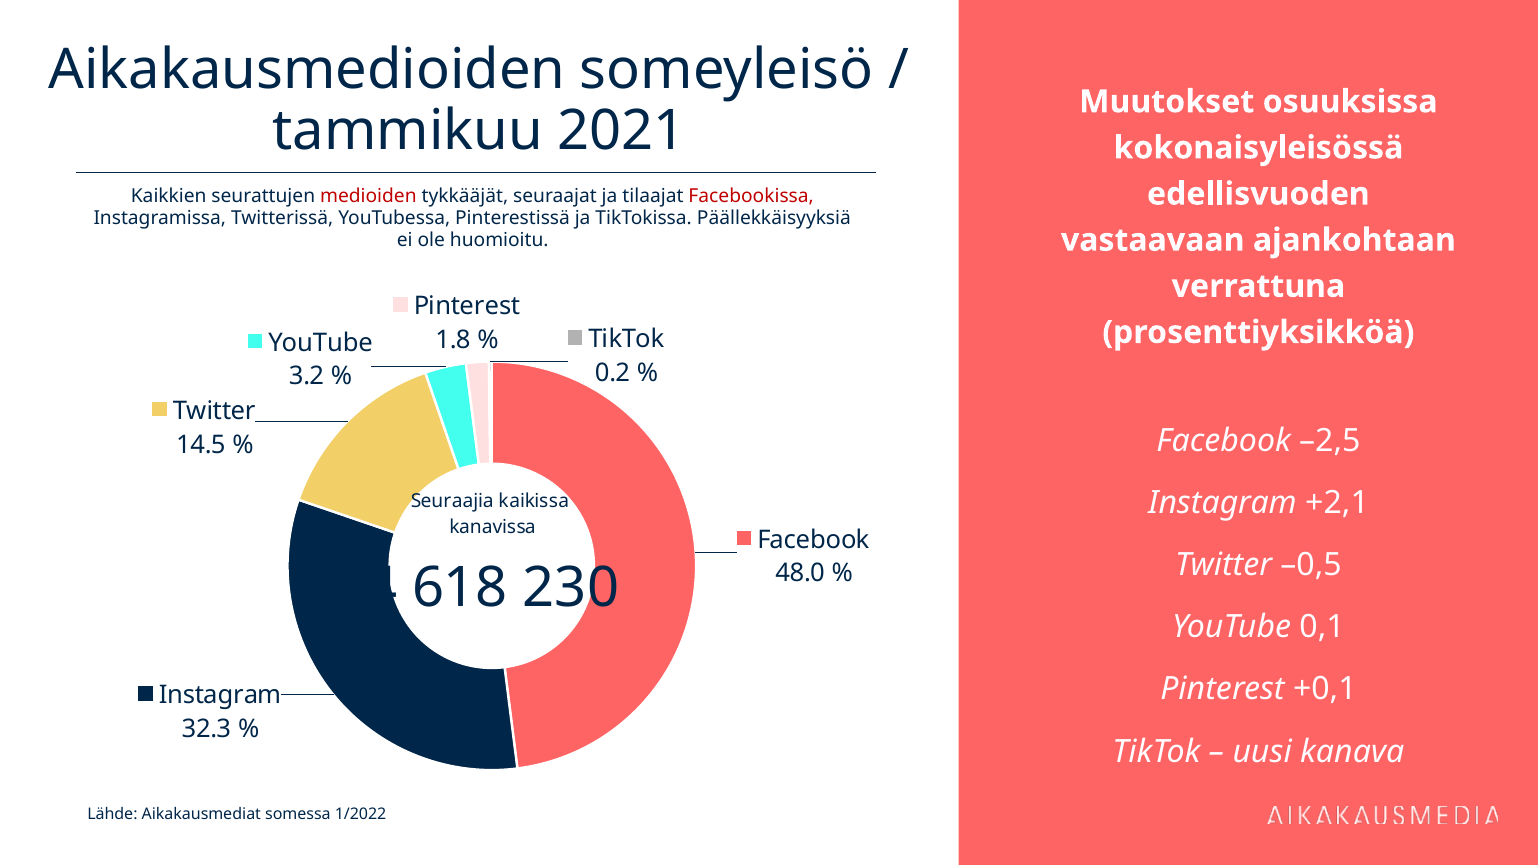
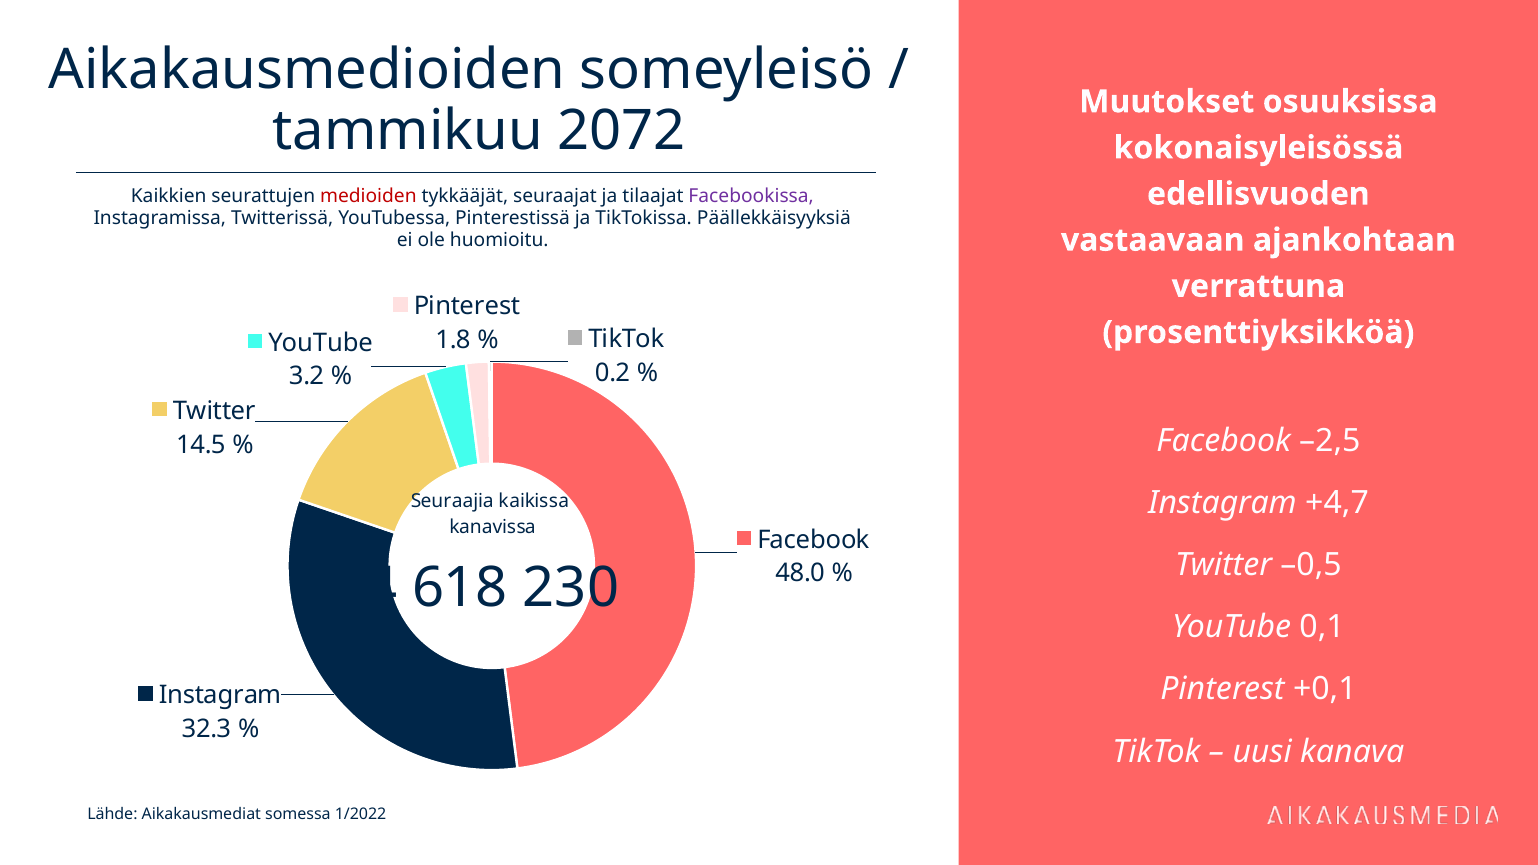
2021: 2021 -> 2072 (622, 131)
Facebookissa colour: red -> purple (751, 196)
+2,1: +2,1 -> +4,7 (1337, 503)
